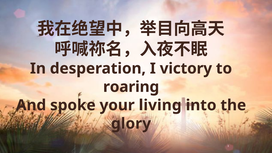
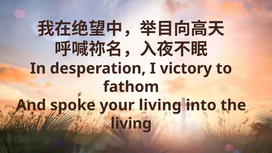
roaring: roaring -> fathom (131, 87)
glory: glory -> living (131, 124)
